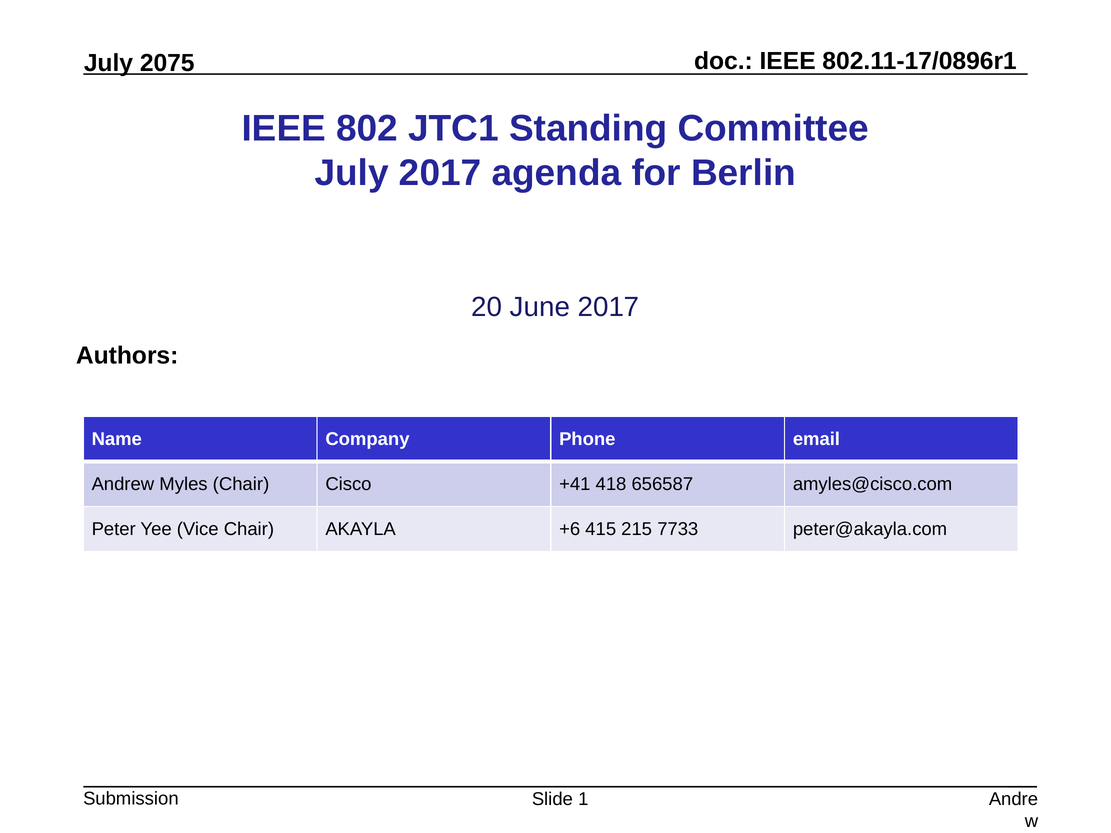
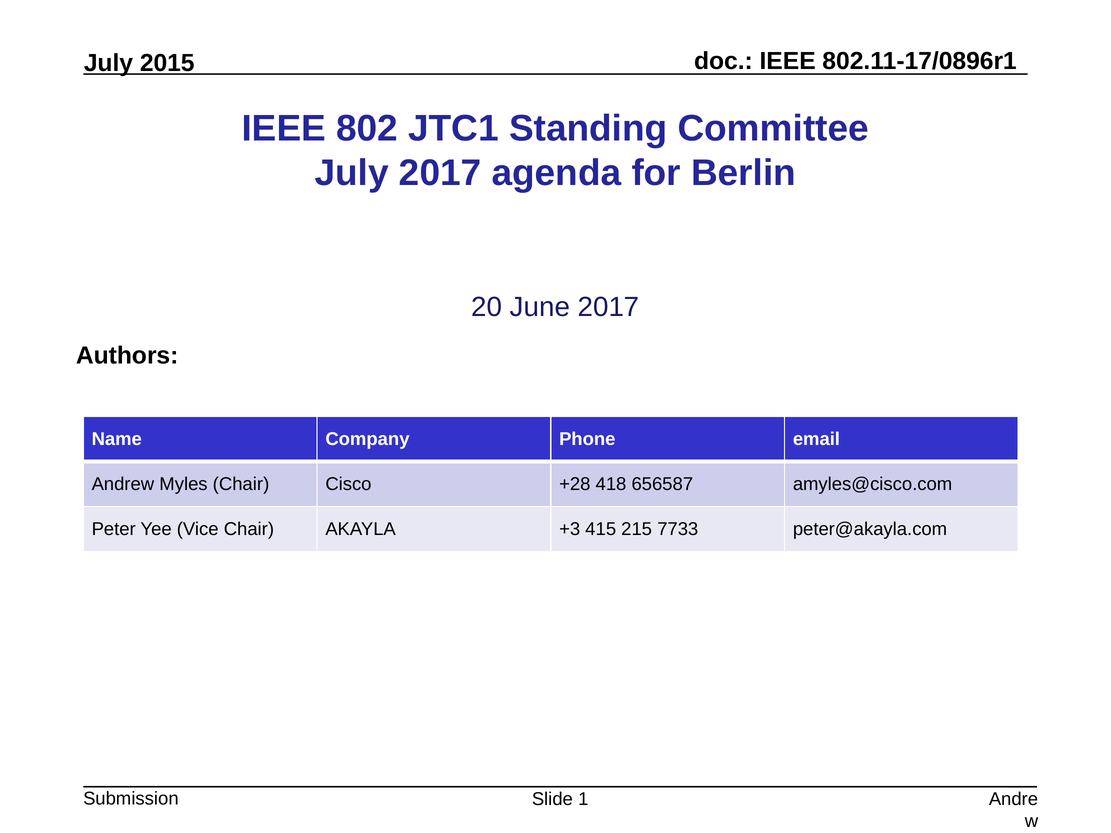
2075: 2075 -> 2015 (167, 63)
+41: +41 -> +28 (575, 484)
+6: +6 -> +3 (570, 529)
